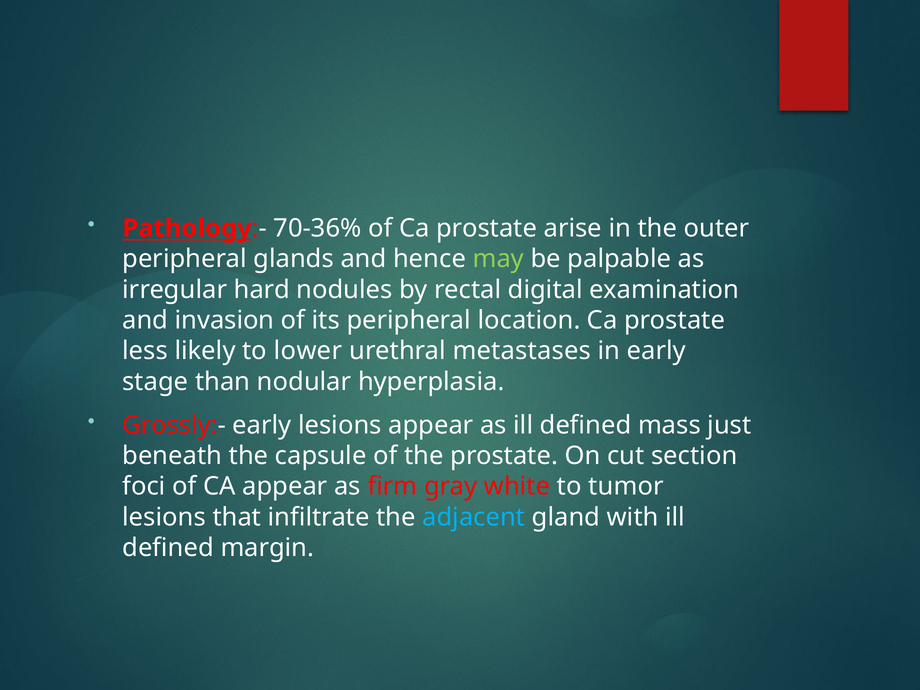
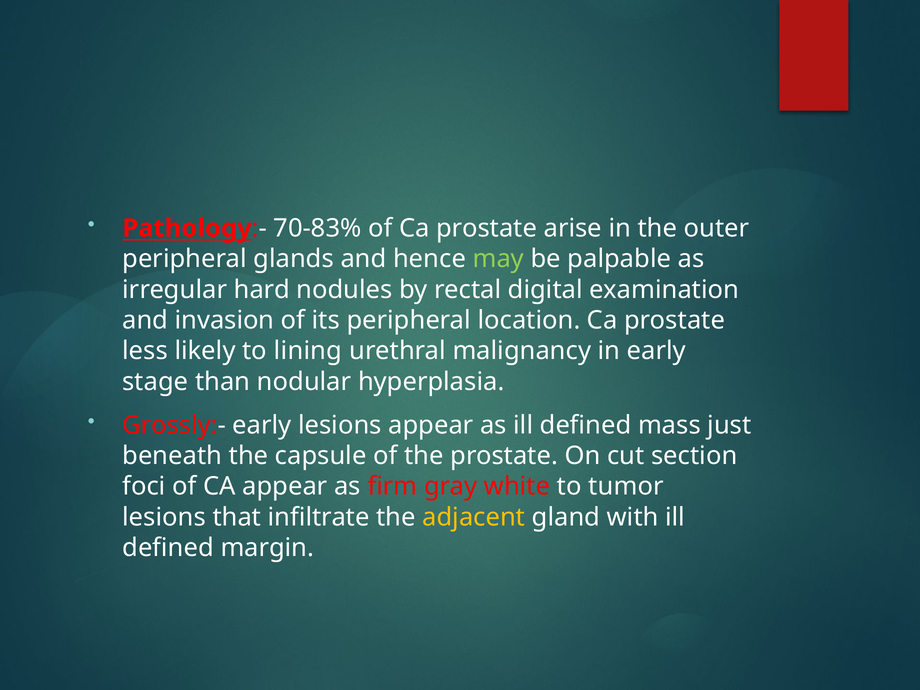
70-36%: 70-36% -> 70-83% (317, 228)
lower: lower -> lining (308, 351)
metastases: metastases -> malignancy (522, 351)
adjacent colour: light blue -> yellow (474, 517)
